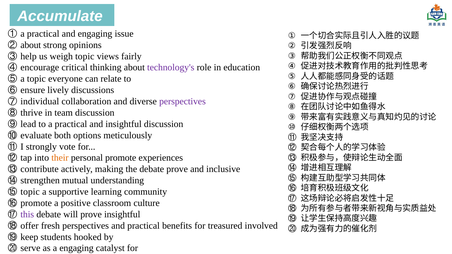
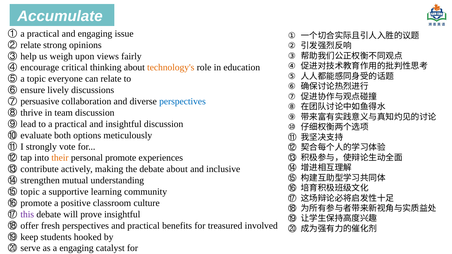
about: about -> relate (31, 45)
weigh topic: topic -> upon (85, 56)
technology's colour: purple -> orange (171, 68)
individual: individual -> persuasive (40, 101)
perspectives colour: purple -> blue (182, 101)
debate prove: prove -> about (177, 169)
